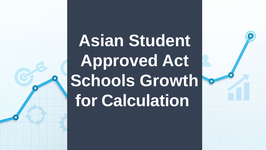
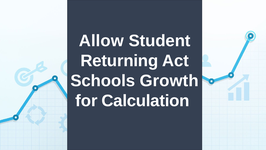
Asian: Asian -> Allow (101, 41)
Approved: Approved -> Returning (119, 61)
